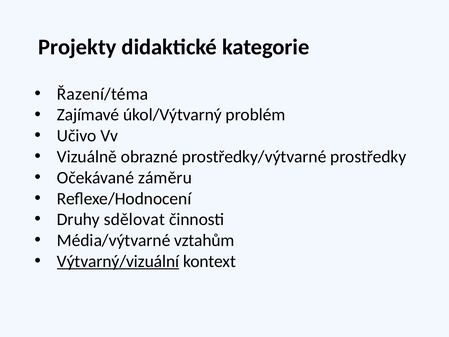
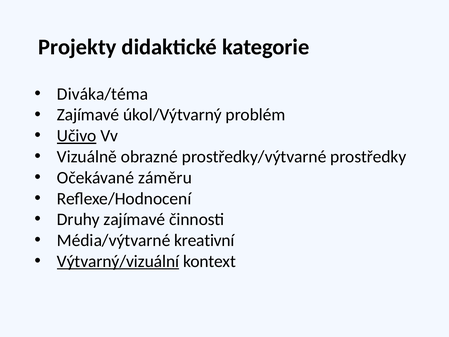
Řazení/téma: Řazení/téma -> Diváka/téma (103, 94)
Učivo underline: none -> present (77, 136)
Druhy sdělovat: sdělovat -> zajímavé (134, 219)
vztahům: vztahům -> kreativní (204, 240)
